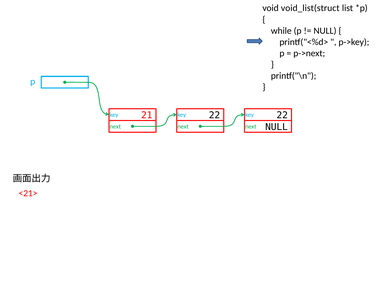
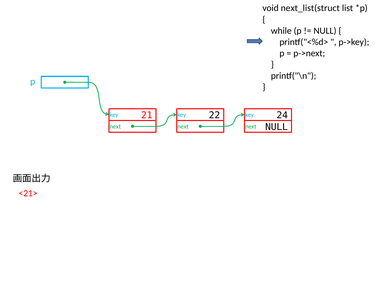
void_list(struct: void_list(struct -> next_list(struct (310, 8)
21 22: 22 -> 24 (282, 116)
